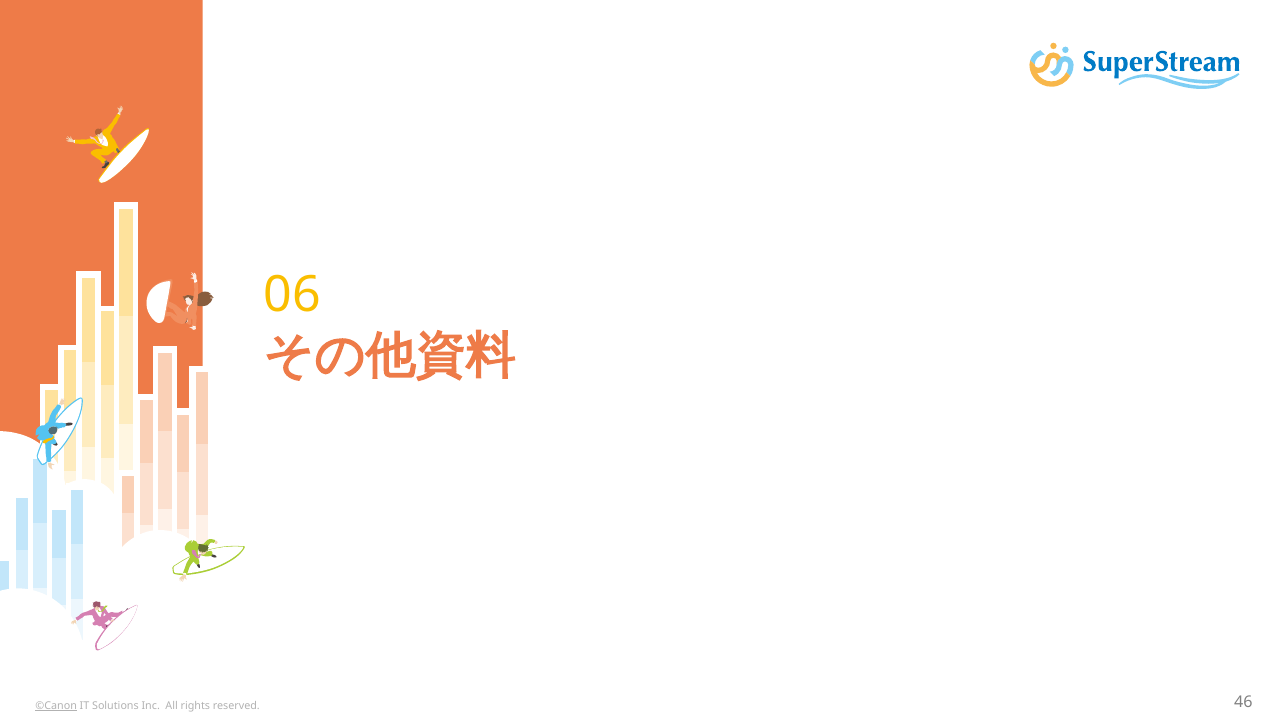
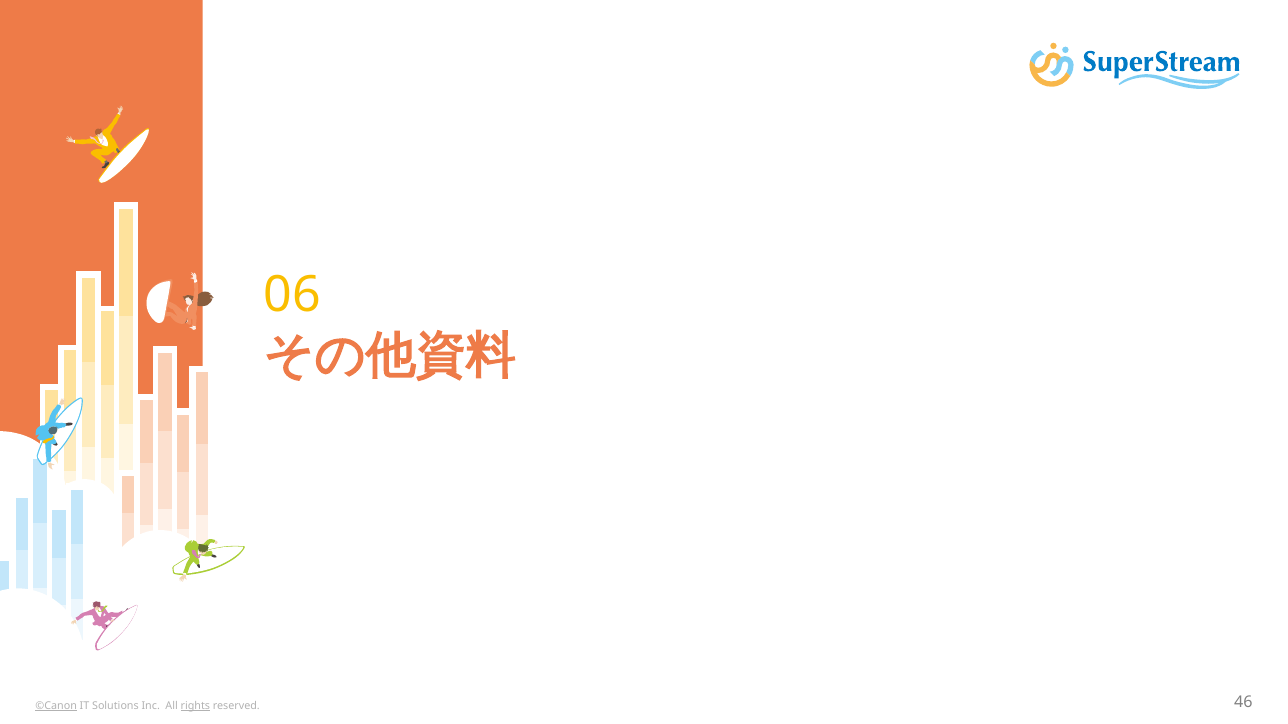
rights underline: none -> present (195, 706)
